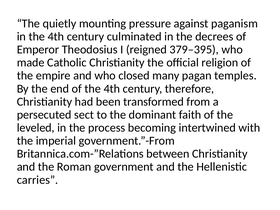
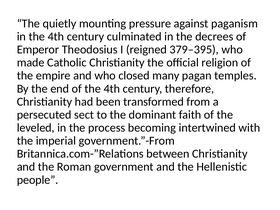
carries: carries -> people (38, 180)
